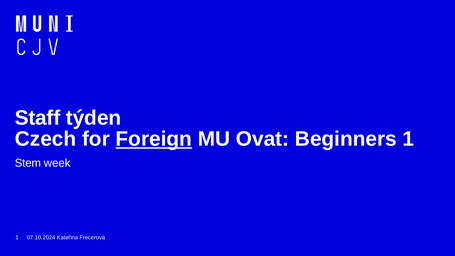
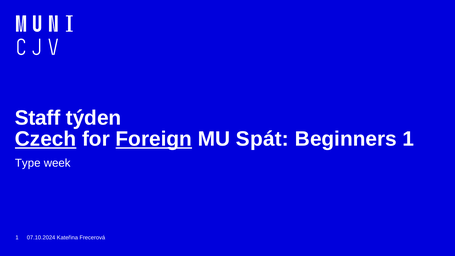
Czech underline: none -> present (46, 139)
Ovat: Ovat -> Spát (262, 139)
Stem: Stem -> Type (28, 163)
